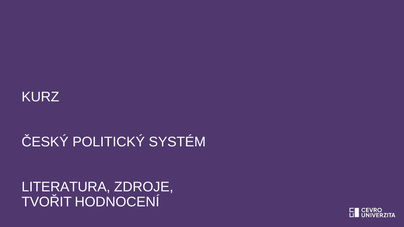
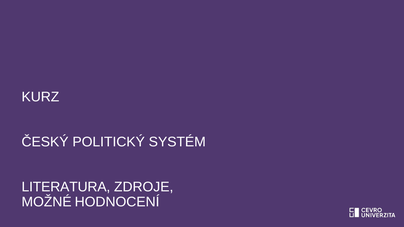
TVOŘIT: TVOŘIT -> MOŽNÉ (47, 202)
